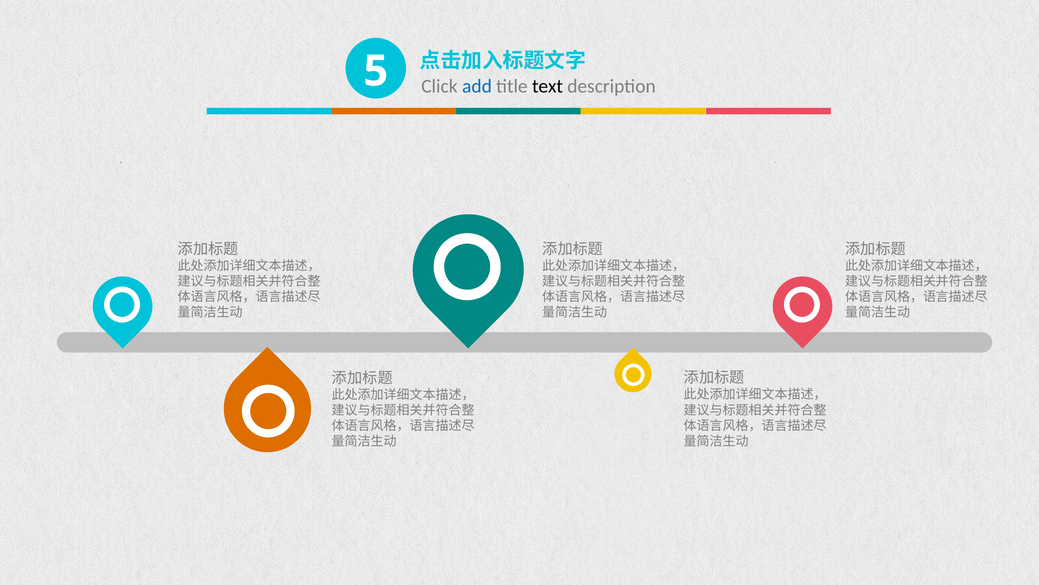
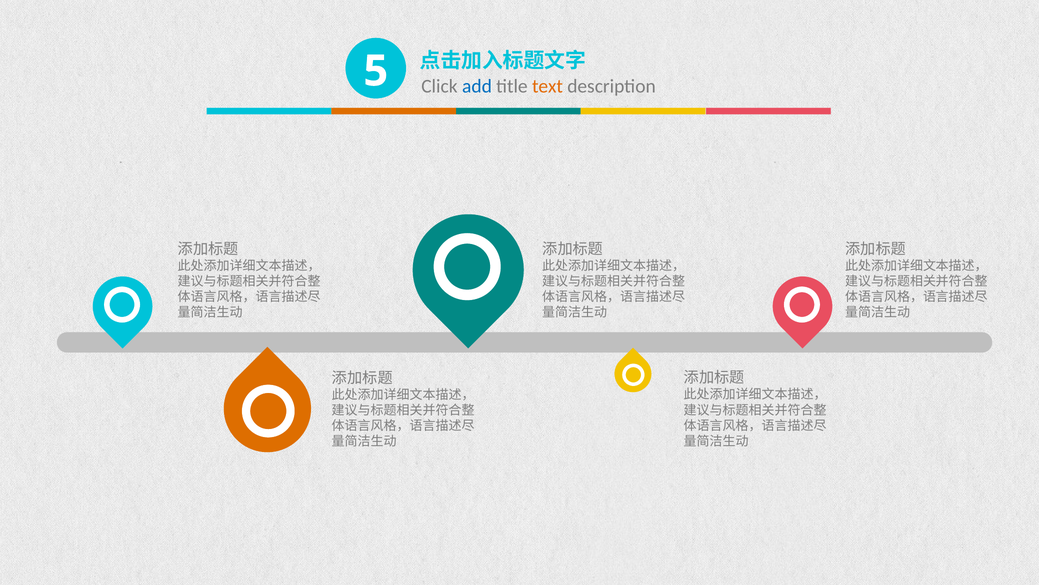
text colour: black -> orange (547, 86)
